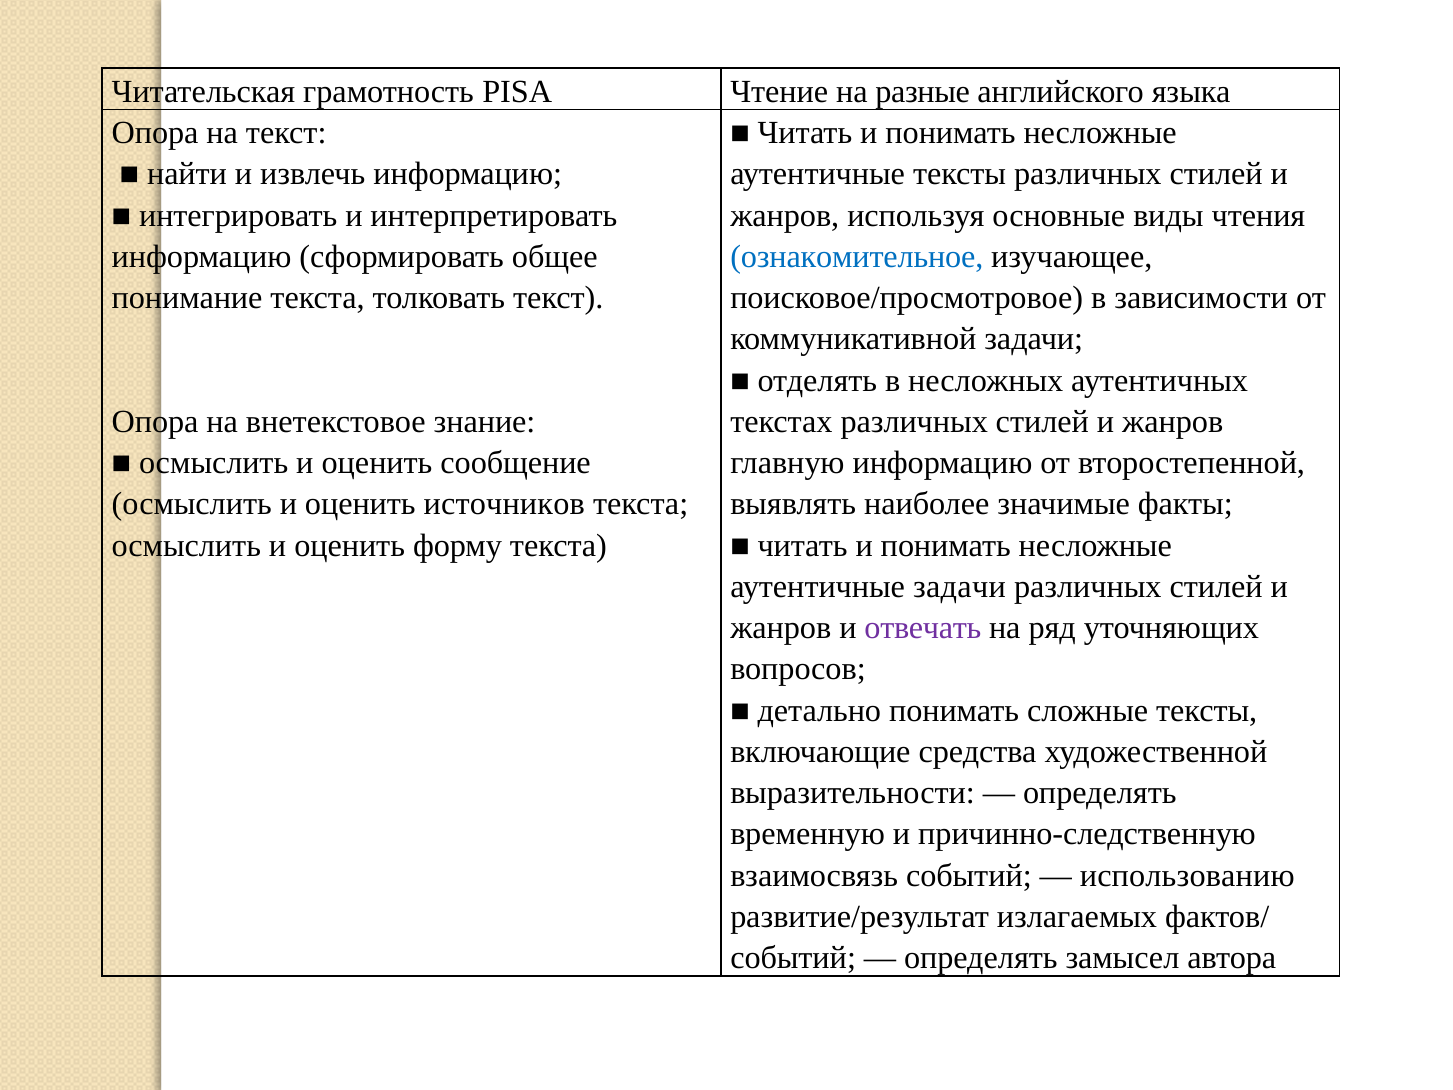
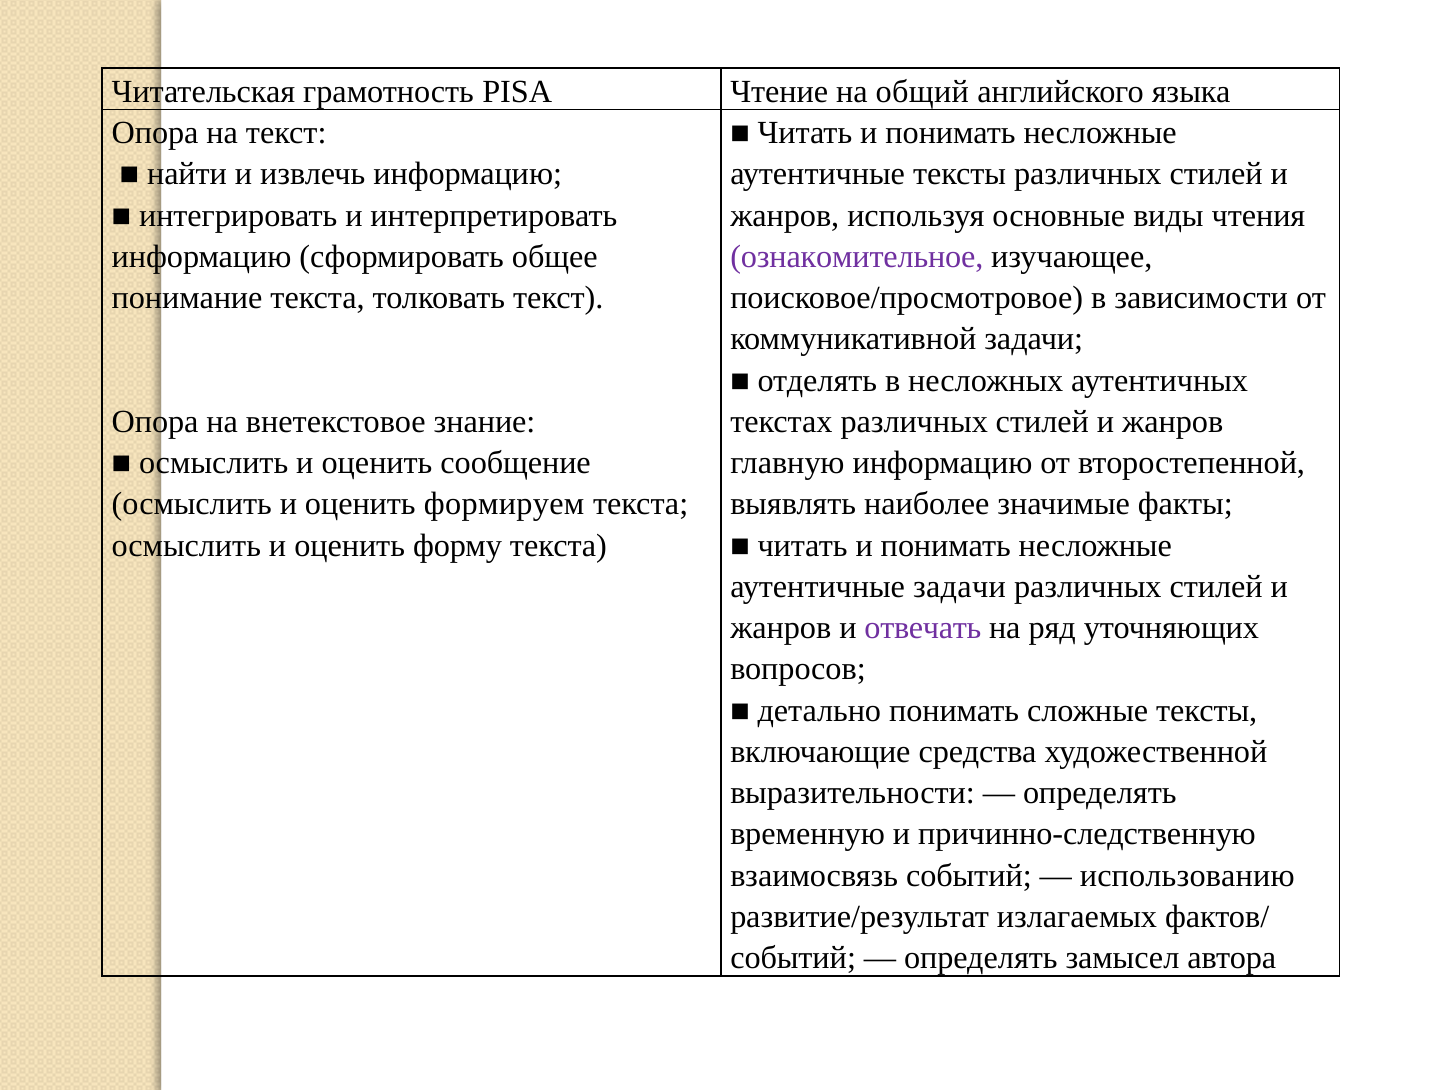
разные: разные -> общий (922, 92)
ознакомительное colour: blue -> purple (857, 257)
источников: источников -> формируем (504, 504)
